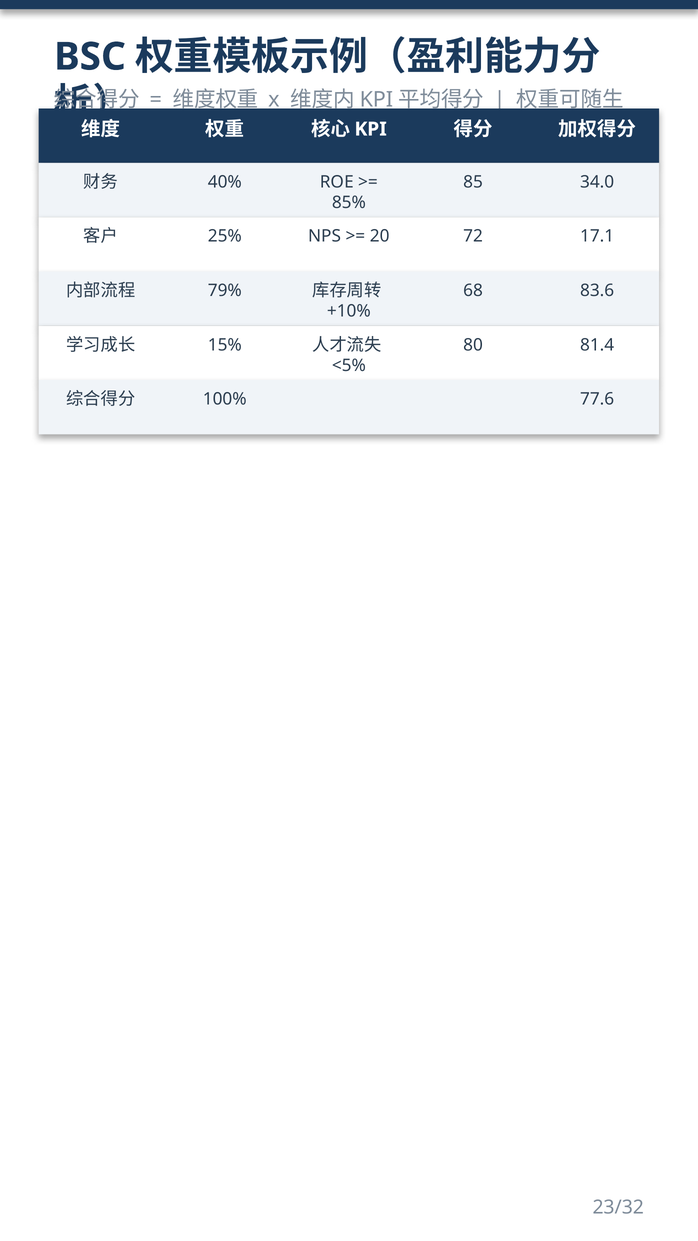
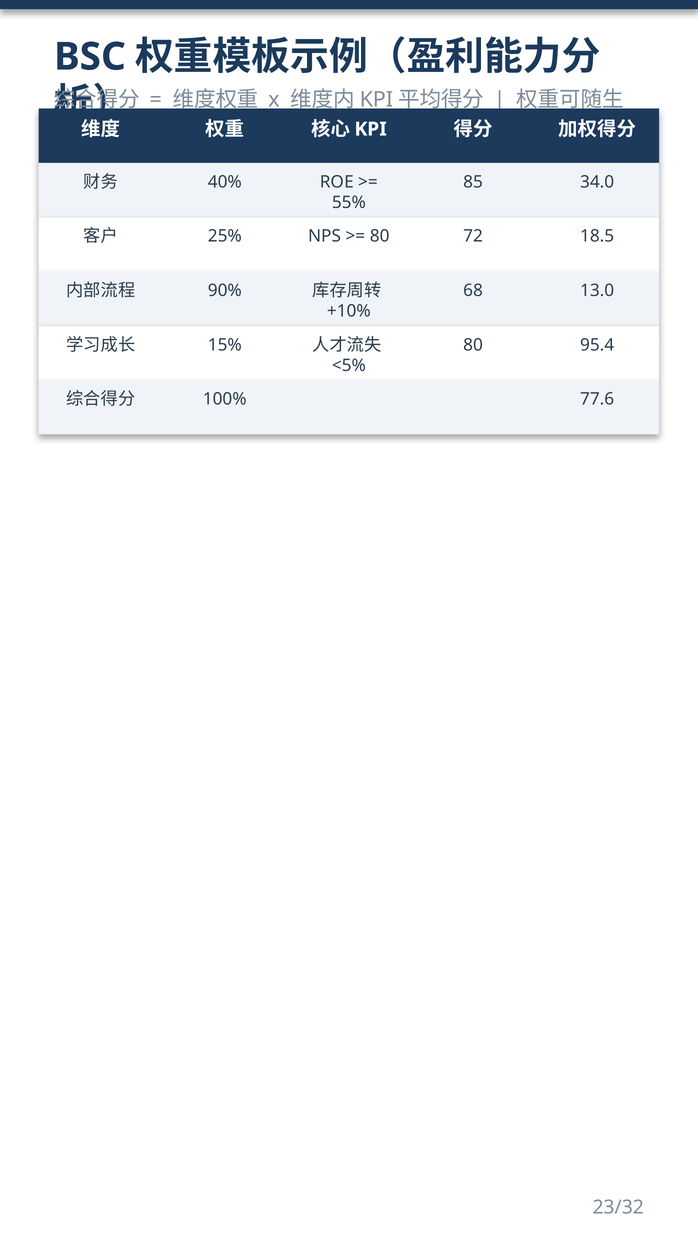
85%: 85% -> 55% (349, 203)
20: 20 -> 80 (380, 236)
17.1: 17.1 -> 18.5 (597, 236)
79%: 79% -> 90% (225, 291)
83.6: 83.6 -> 13.0 (597, 291)
81.4: 81.4 -> 95.4 (597, 345)
